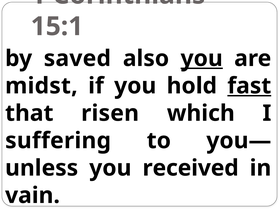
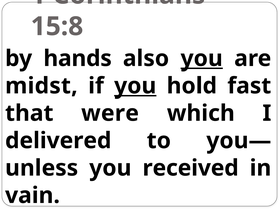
15:1: 15:1 -> 15:8 (57, 26)
saved: saved -> hands (78, 59)
you underline: none -> present (135, 86)
fast underline: present -> none (249, 86)
risen: risen -> were (110, 113)
suffering: suffering -> delivered (58, 141)
